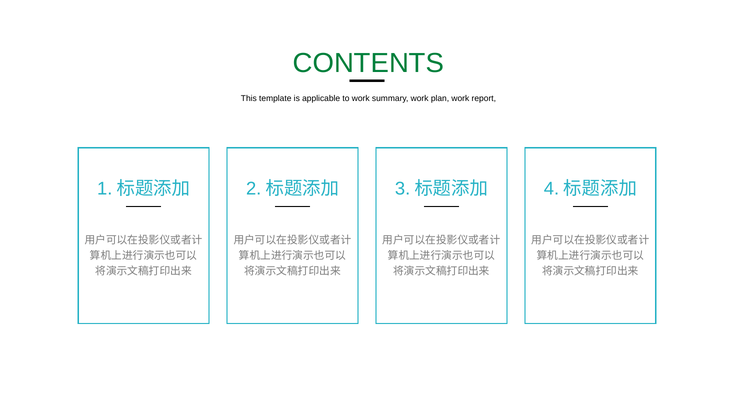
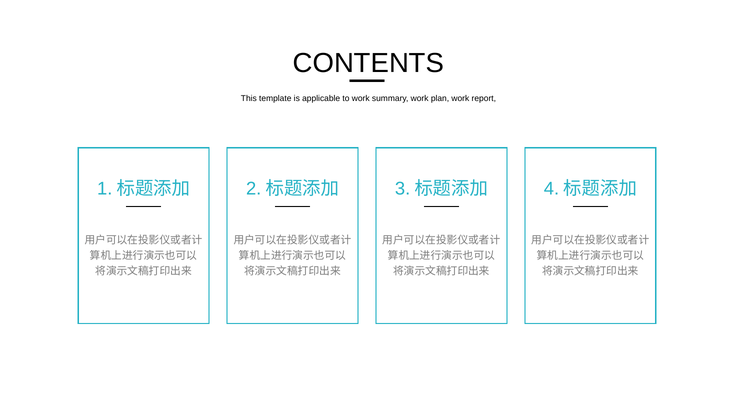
CONTENTS colour: green -> black (368, 63)
